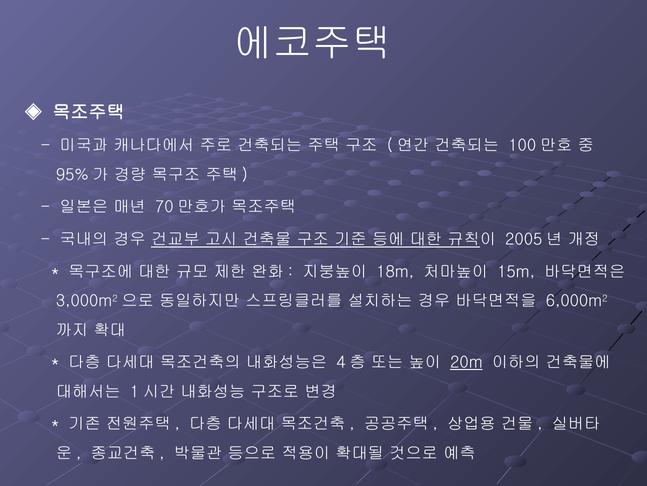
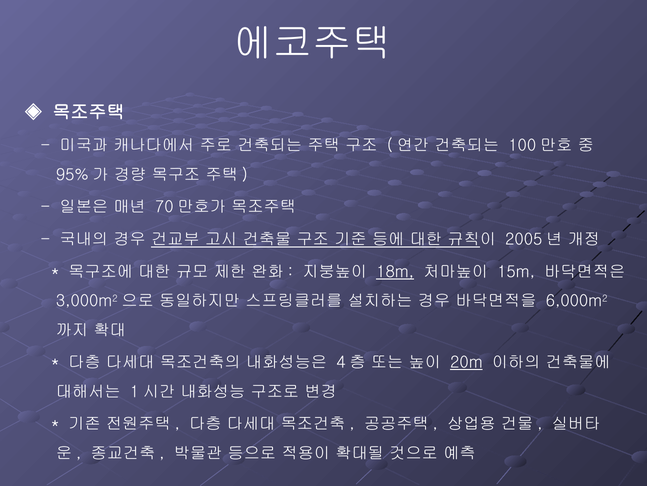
18m underline: none -> present (395, 271)
